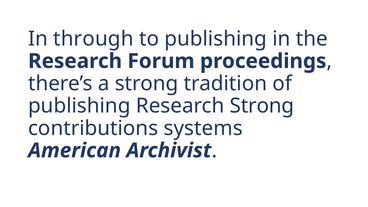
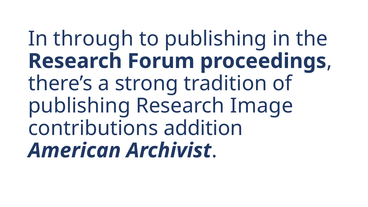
Research Strong: Strong -> Image (262, 106)
systems: systems -> addition (203, 128)
